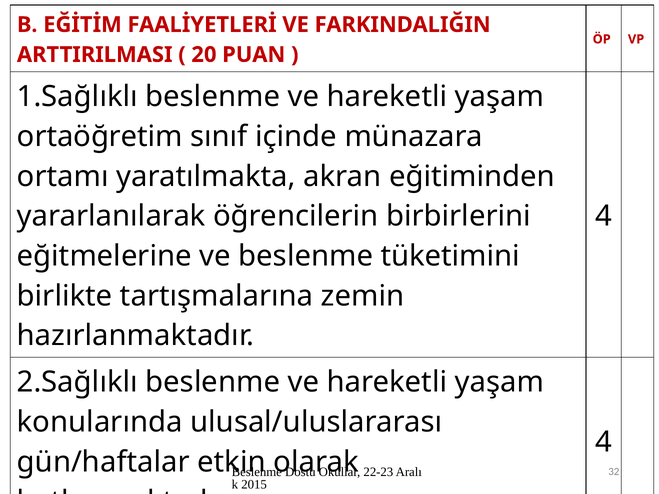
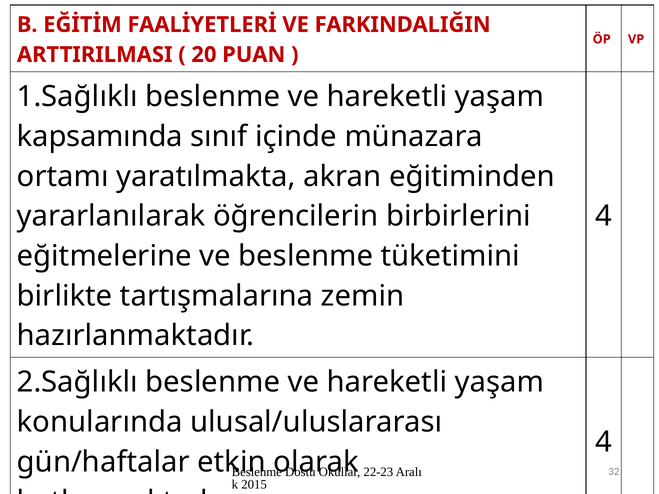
ortaöğretim: ortaöğretim -> kapsamında (100, 137)
